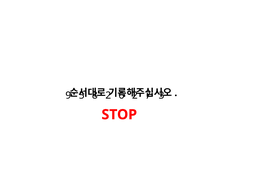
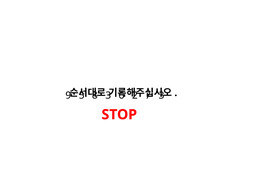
2: 2 -> 3 (108, 95)
